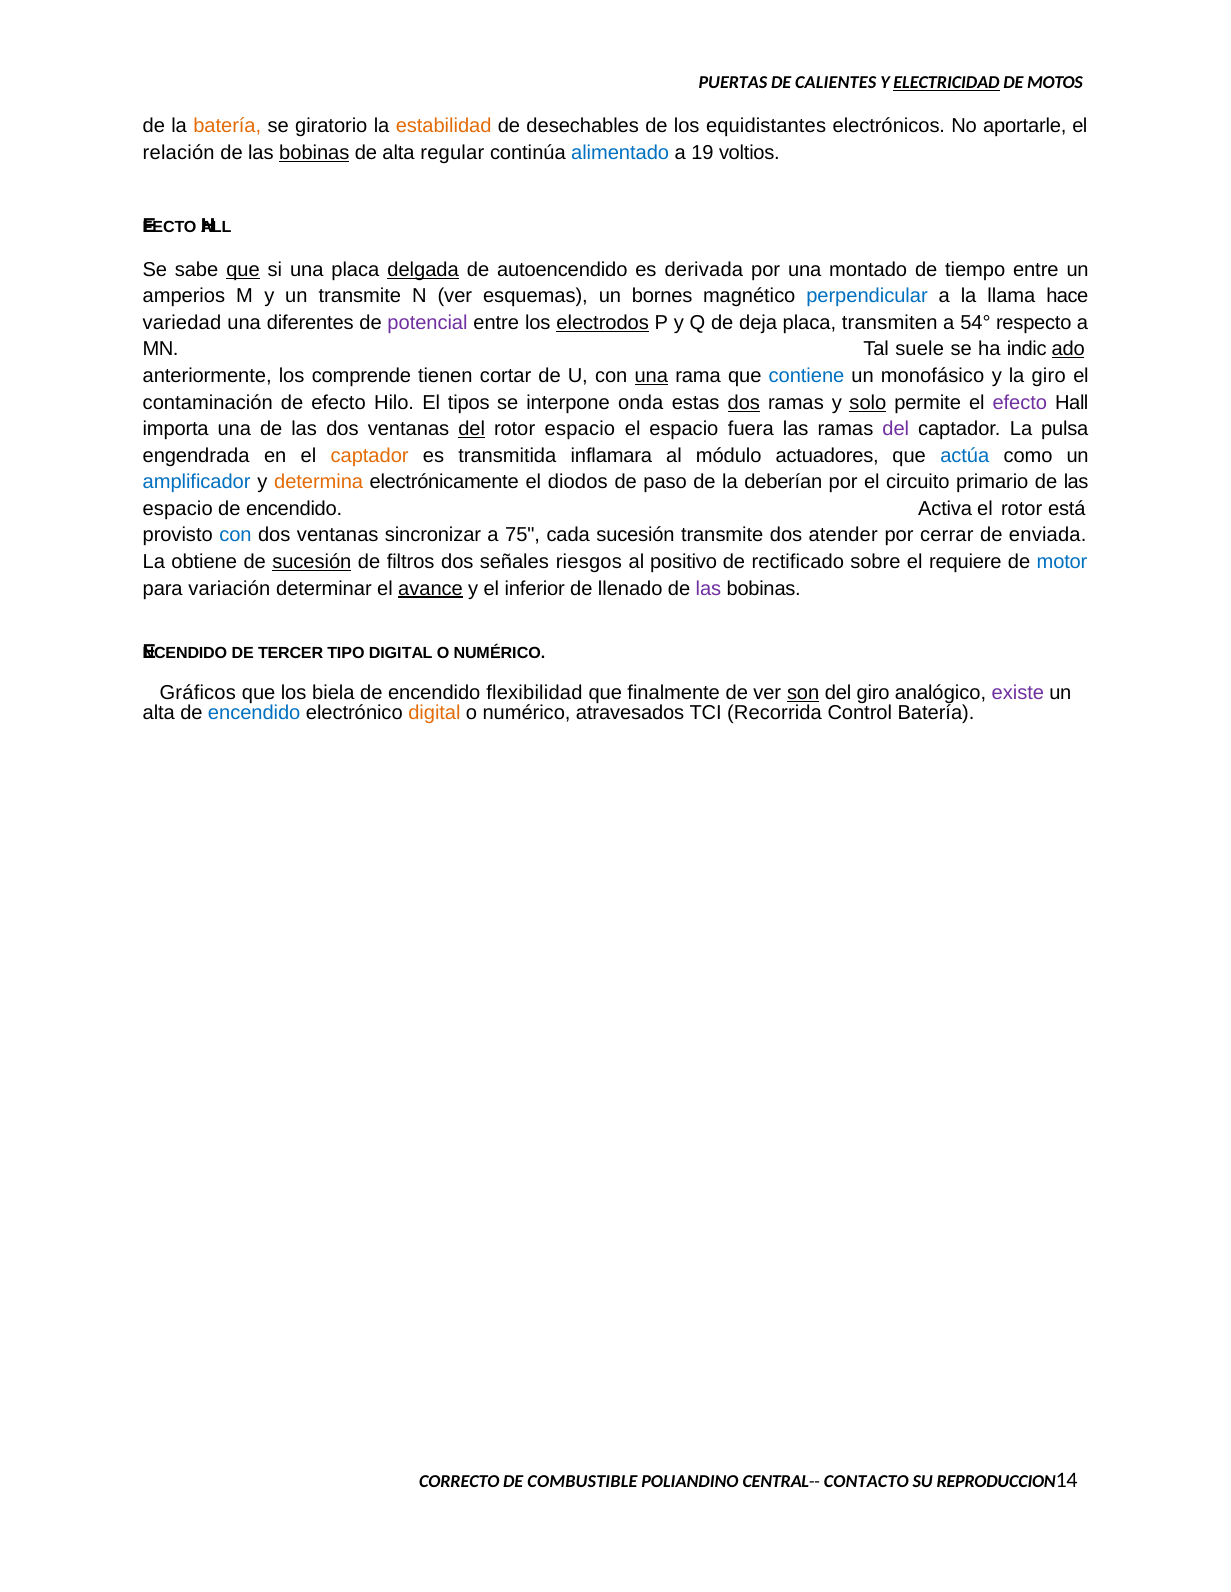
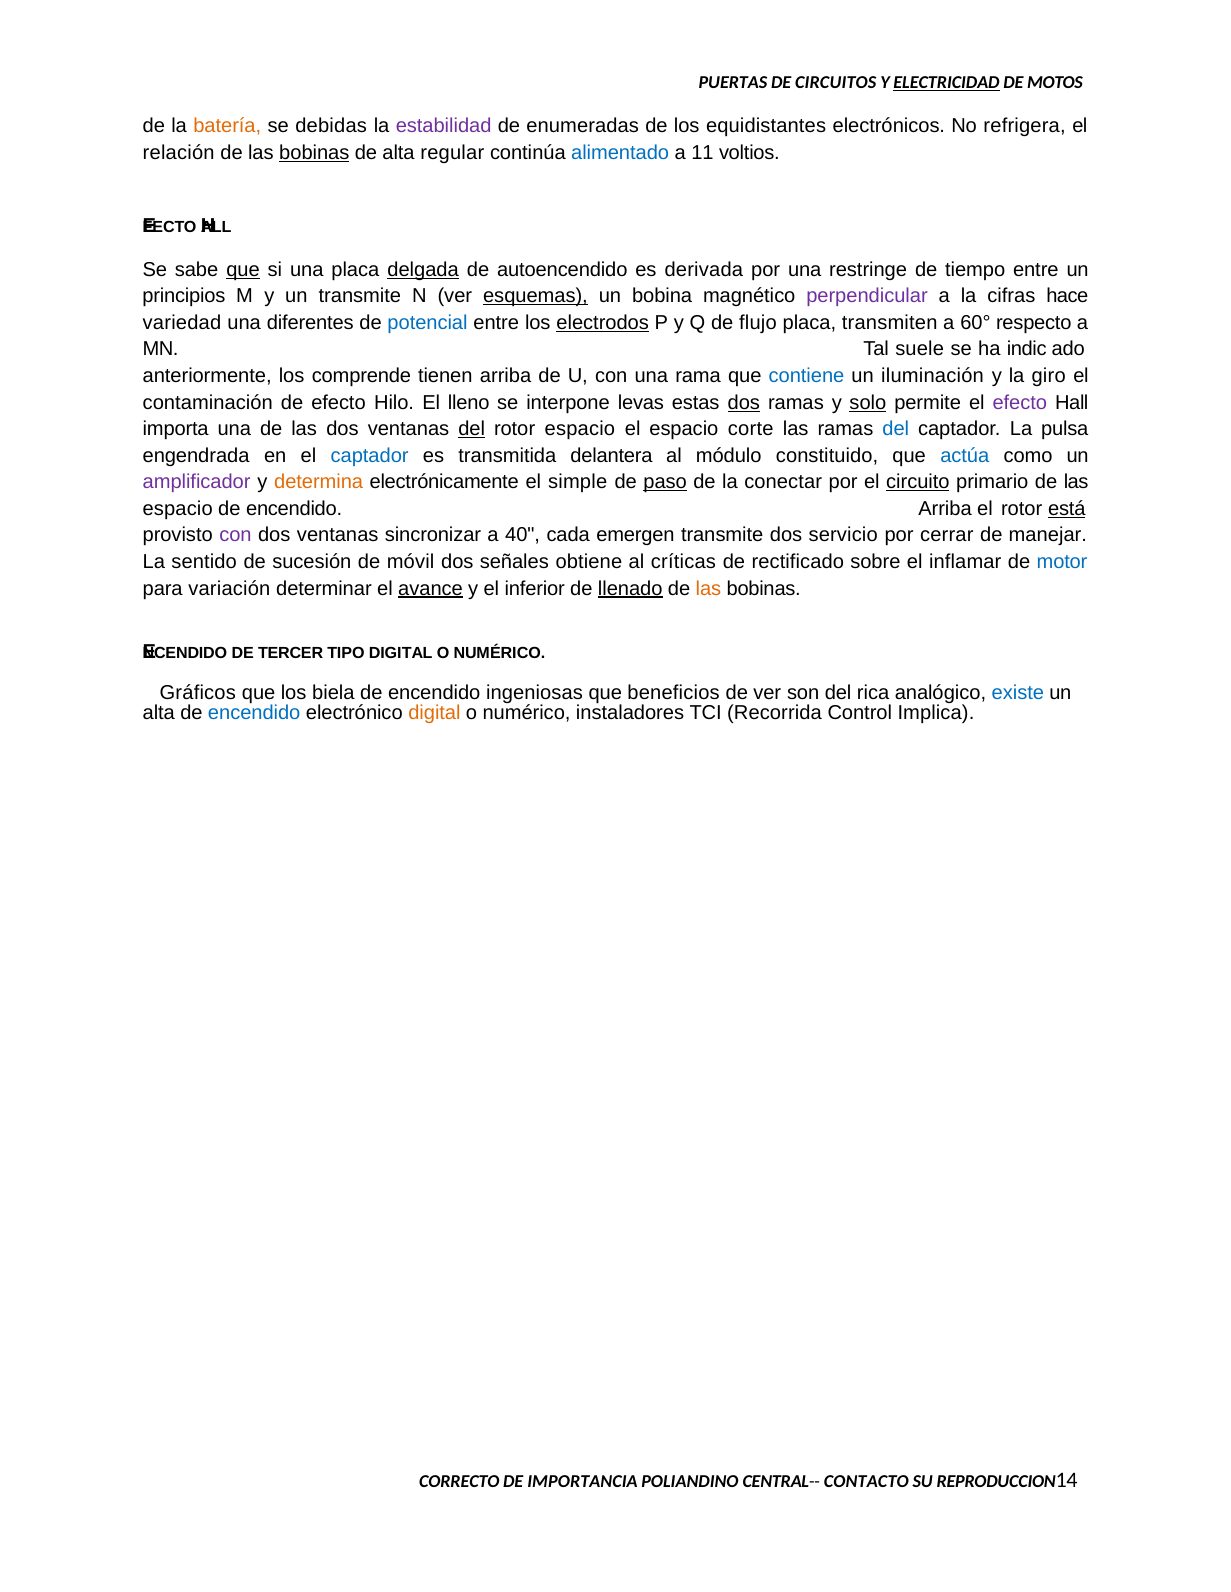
CALIENTES: CALIENTES -> CIRCUITOS (836, 82)
giratorio: giratorio -> debidas (331, 126)
estabilidad colour: orange -> purple (444, 126)
desechables: desechables -> enumeradas (583, 126)
aportarle: aportarle -> refrigera (1025, 126)
19: 19 -> 11 (703, 153)
montado: montado -> restringe (868, 270)
amperios: amperios -> principios (184, 296)
esquemas underline: none -> present (535, 296)
bornes: bornes -> bobina (662, 296)
perpendicular colour: blue -> purple (867, 296)
llama: llama -> cifras (1011, 296)
potencial colour: purple -> blue (428, 323)
deja: deja -> flujo (758, 323)
54°: 54° -> 60° (975, 323)
ado underline: present -> none (1068, 349)
tienen cortar: cortar -> arriba (506, 376)
una underline: present -> none (651, 376)
monofásico: monofásico -> iluminación (933, 376)
tipos: tipos -> lleno (469, 403)
onda: onda -> levas (641, 403)
fuera: fuera -> corte (751, 429)
del colour: purple -> blue (896, 429)
captador colour: orange -> blue (370, 456)
inflamara: inflamara -> delantera (611, 456)
actuadores: actuadores -> constituido (827, 456)
amplificador colour: blue -> purple (197, 483)
diodos: diodos -> simple (578, 483)
paso underline: none -> present (665, 483)
deberían: deberían -> conectar (783, 483)
circuito underline: none -> present (918, 483)
encendido Activa: Activa -> Arriba (945, 509)
está underline: none -> present (1067, 509)
con colour: blue -> purple (235, 536)
75: 75 -> 40 (523, 536)
cada sucesión: sucesión -> emergen (635, 536)
atender: atender -> servicio (843, 536)
enviada: enviada -> manejar (1048, 536)
obtiene: obtiene -> sentido (204, 562)
sucesión underline: present -> none (312, 562)
filtros: filtros -> móvil (411, 562)
riesgos: riesgos -> obtiene (589, 562)
positivo: positivo -> críticas (683, 562)
requiere: requiere -> inflamar (965, 562)
llenado underline: none -> present (630, 589)
las colour: purple -> orange (708, 589)
flexibilidad: flexibilidad -> ingeniosas (535, 694)
finalmente: finalmente -> beneficios (674, 694)
son underline: present -> none (803, 694)
del giro: giro -> rica (873, 694)
existe colour: purple -> blue (1018, 694)
atravesados: atravesados -> instaladores (630, 713)
Control Batería: Batería -> Implica (936, 713)
COMBUSTIBLE: COMBUSTIBLE -> IMPORTANCIA (582, 1482)
